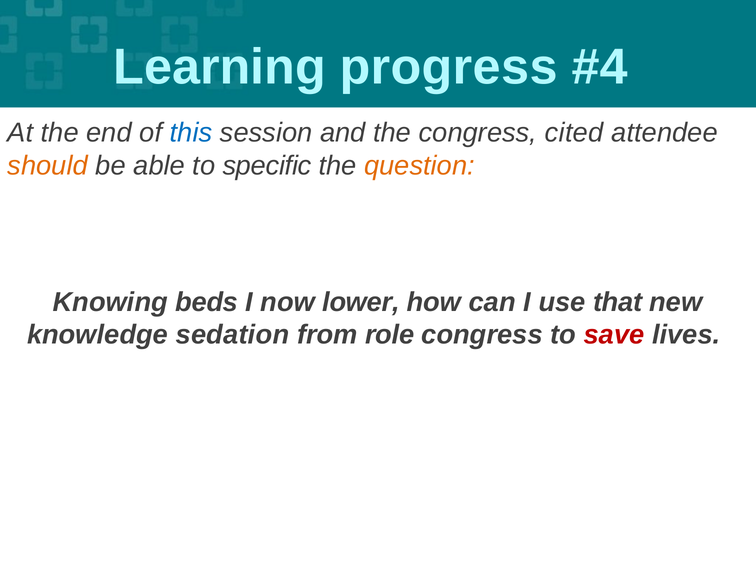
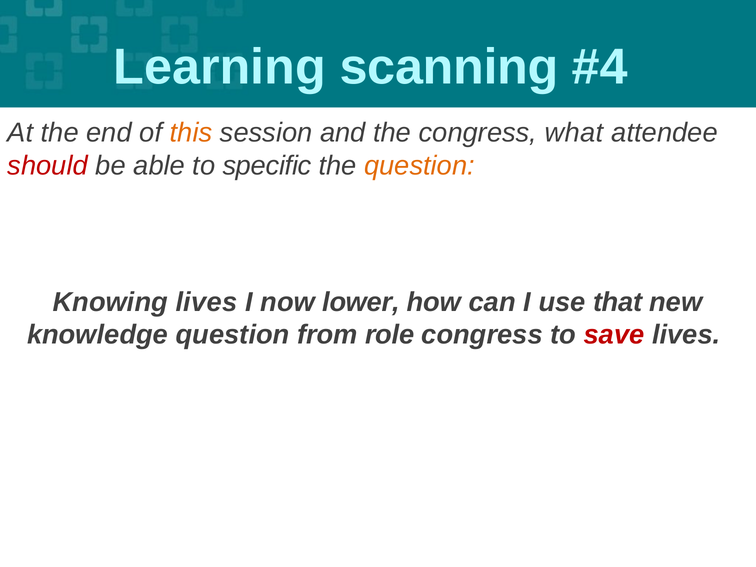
progress: progress -> scanning (449, 67)
this colour: blue -> orange (191, 133)
cited: cited -> what (574, 133)
should colour: orange -> red (48, 166)
Knowing beds: beds -> lives (206, 302)
knowledge sedation: sedation -> question (233, 335)
